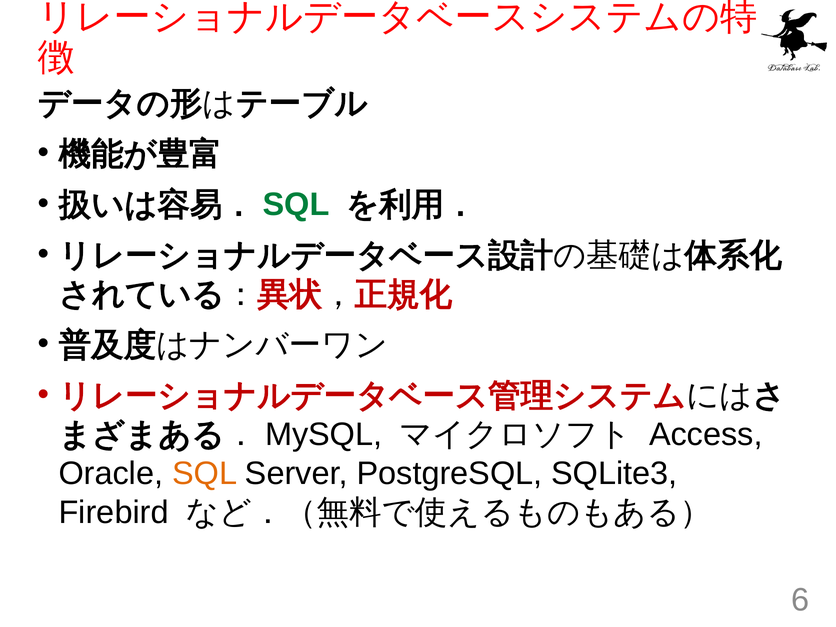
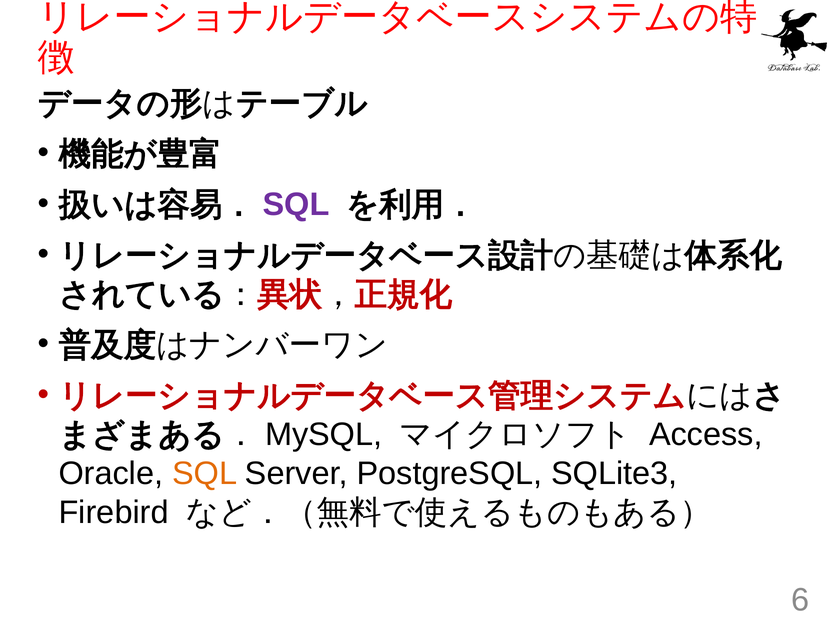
SQL colour: green -> purple (296, 205)
